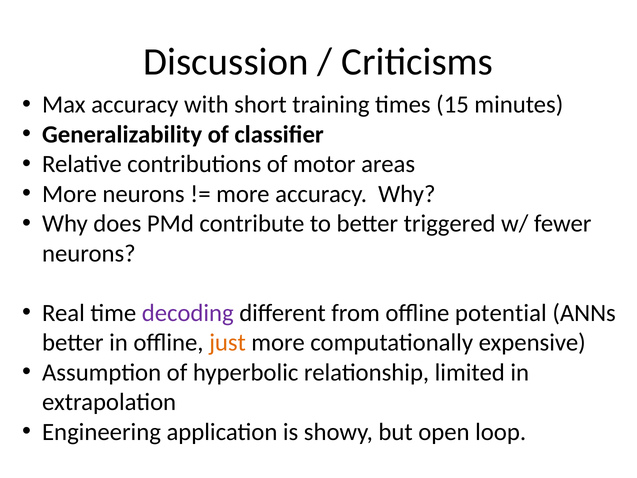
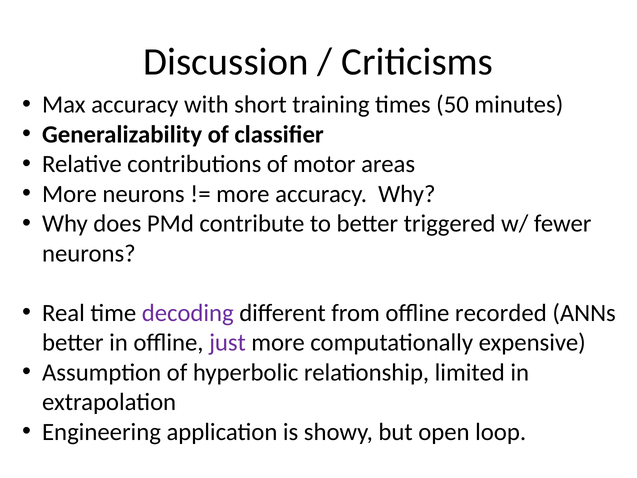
15: 15 -> 50 (453, 105)
potential: potential -> recorded (501, 313)
just colour: orange -> purple (227, 343)
